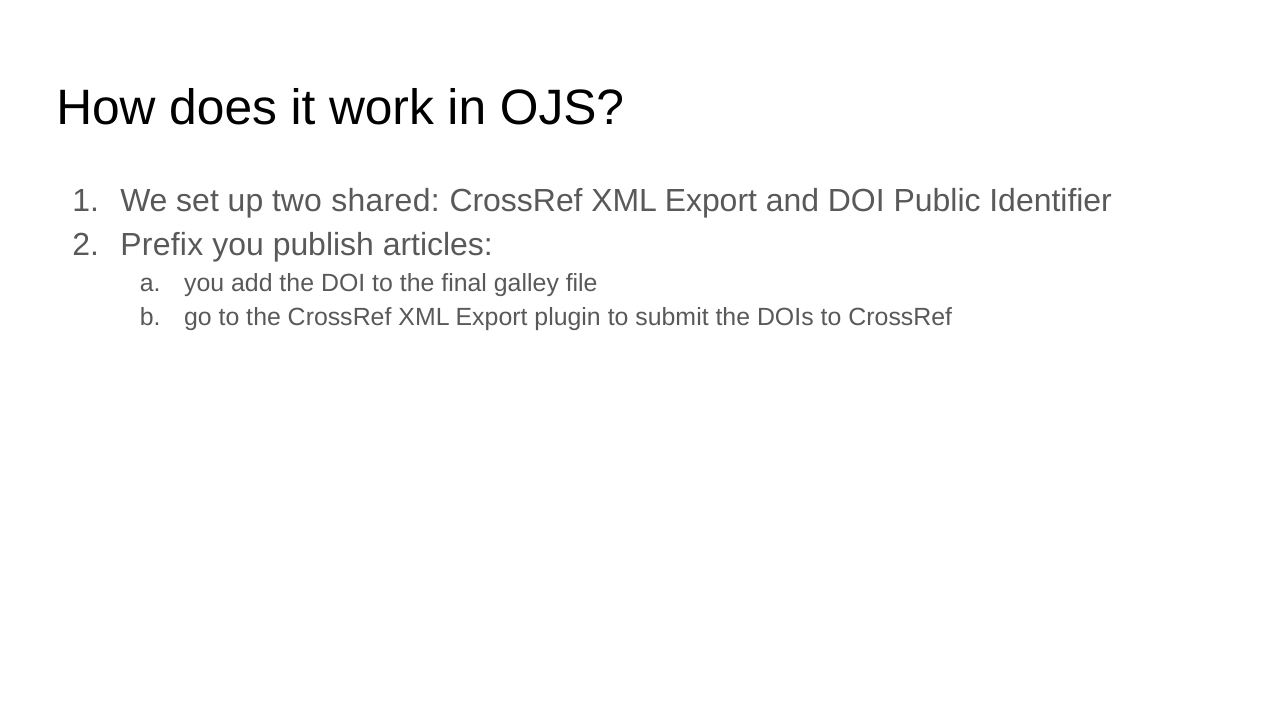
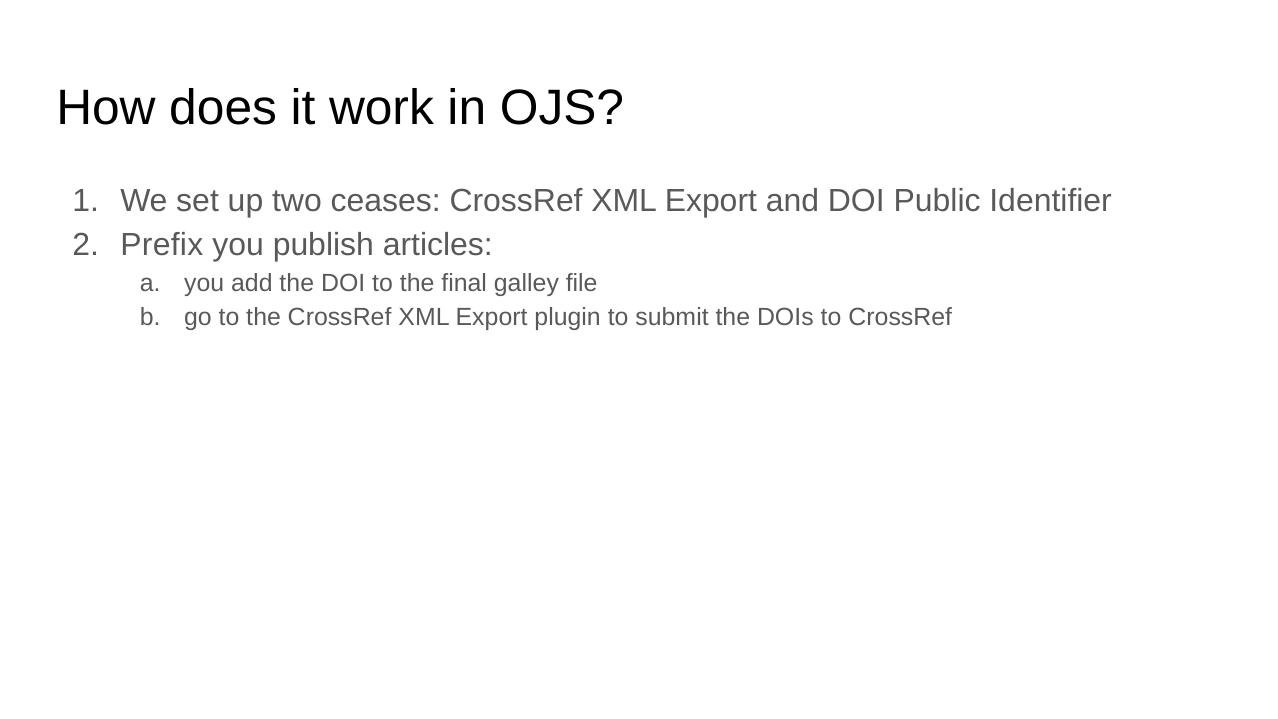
shared: shared -> ceases (386, 201)
